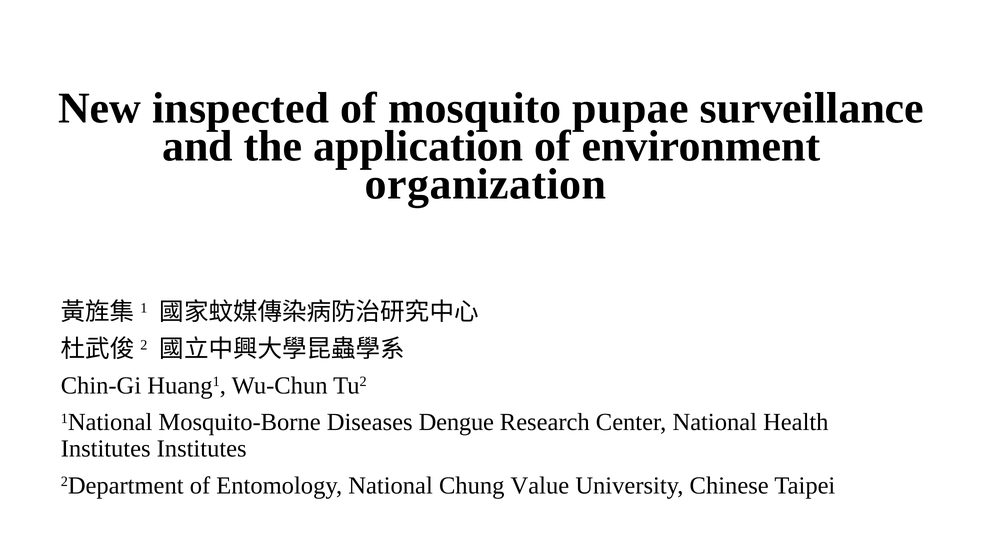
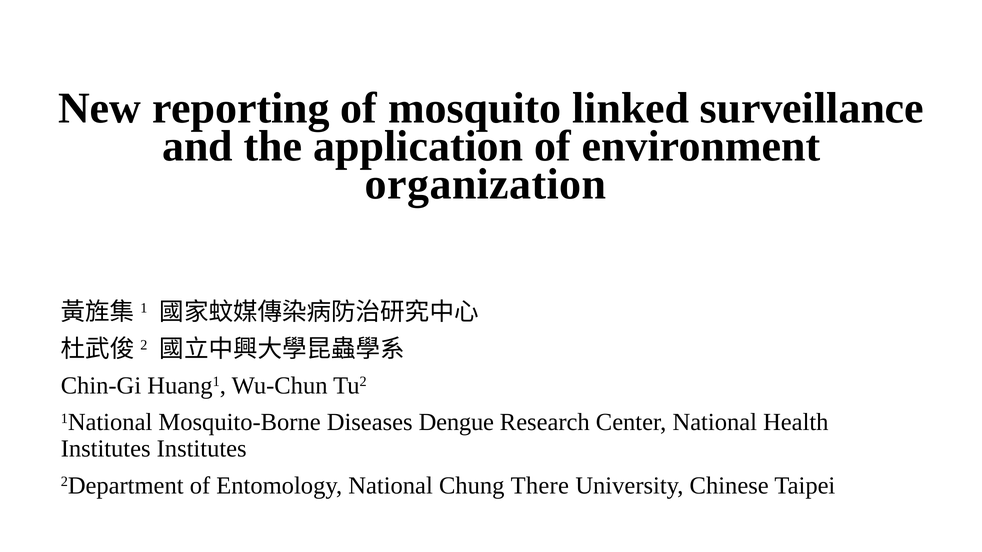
inspected: inspected -> reporting (241, 109)
pupae: pupae -> linked (631, 109)
Value: Value -> There (540, 486)
